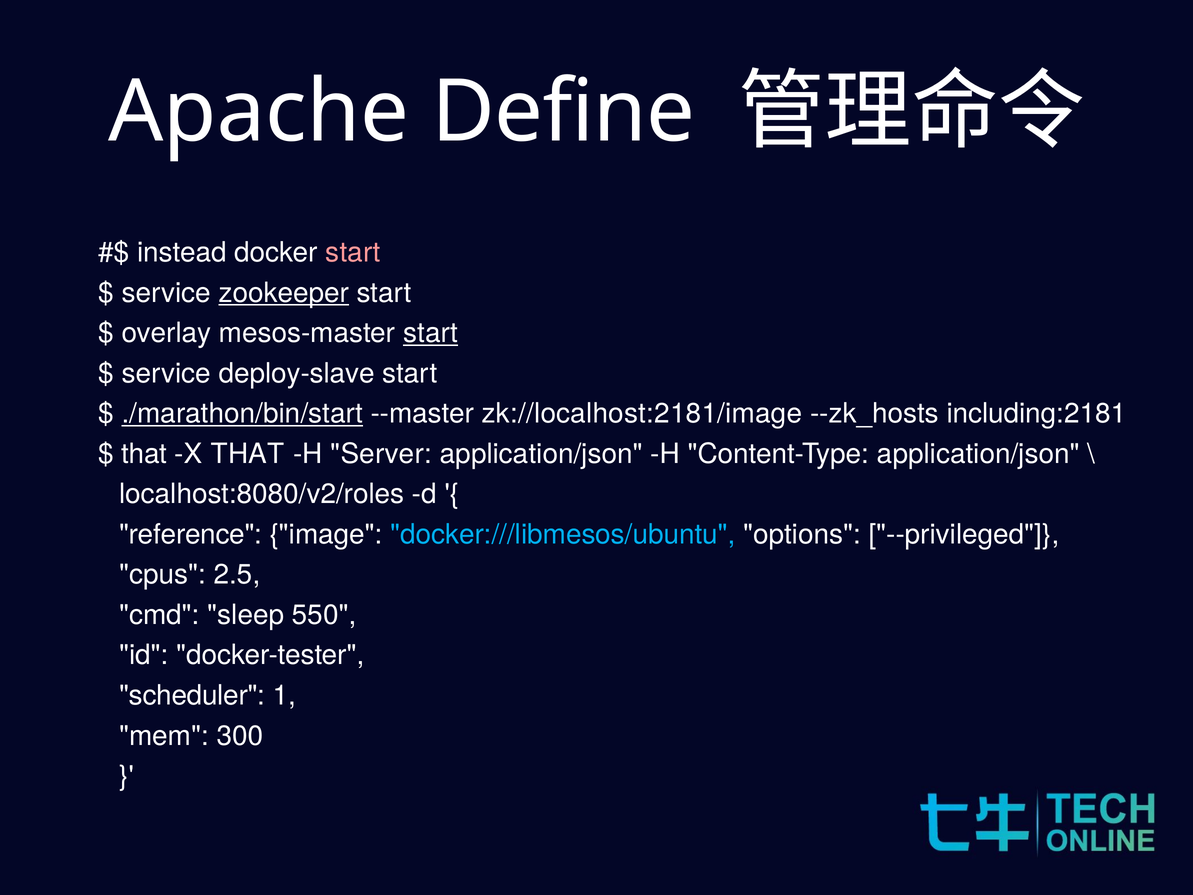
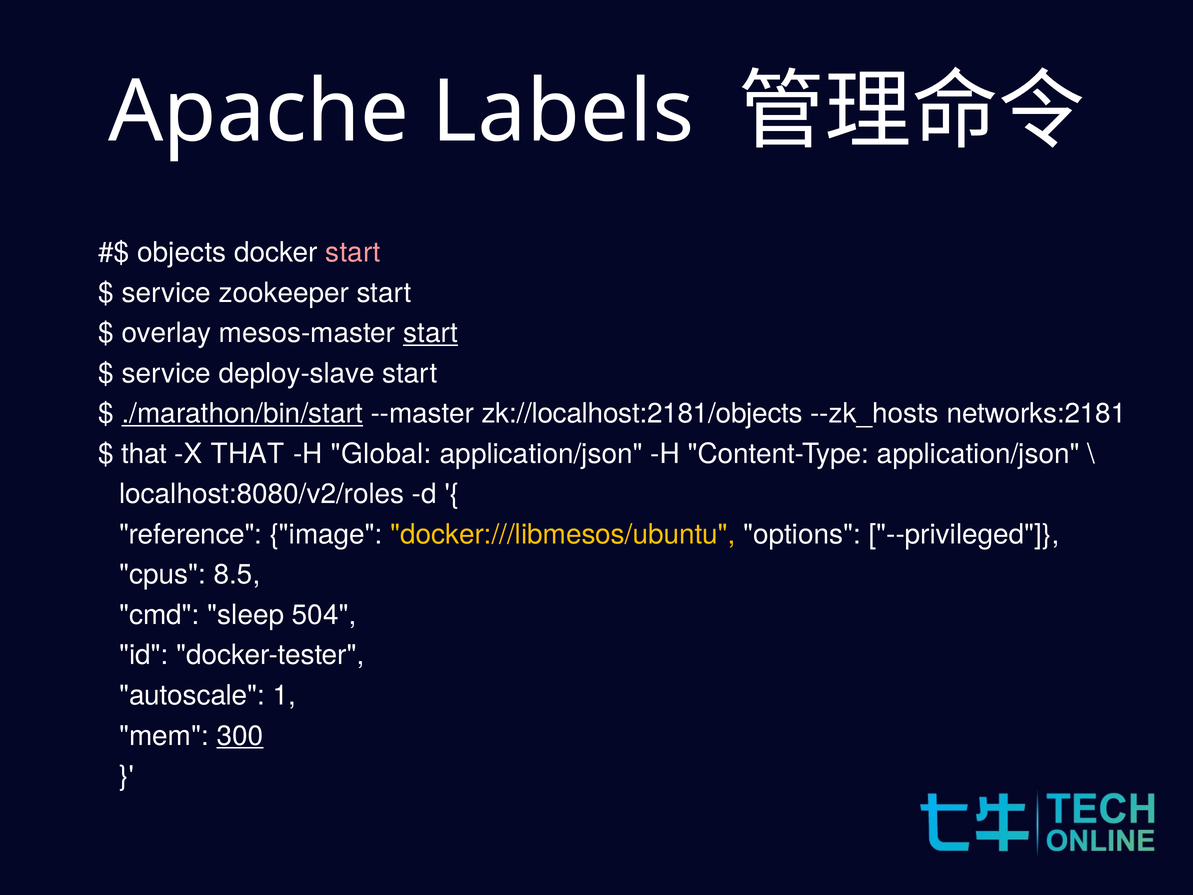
Define: Define -> Labels (563, 112)
instead: instead -> objects (182, 252)
zookeeper underline: present -> none (284, 293)
zk://localhost:2181/image: zk://localhost:2181/image -> zk://localhost:2181/objects (642, 414)
including:2181: including:2181 -> networks:2181 (1036, 414)
Server: Server -> Global (381, 454)
docker:///libmesos/ubuntu colour: light blue -> yellow (563, 534)
2.5: 2.5 -> 8.5 (237, 575)
550: 550 -> 504 (324, 615)
scheduler: scheduler -> autoscale (192, 695)
300 underline: none -> present (240, 736)
